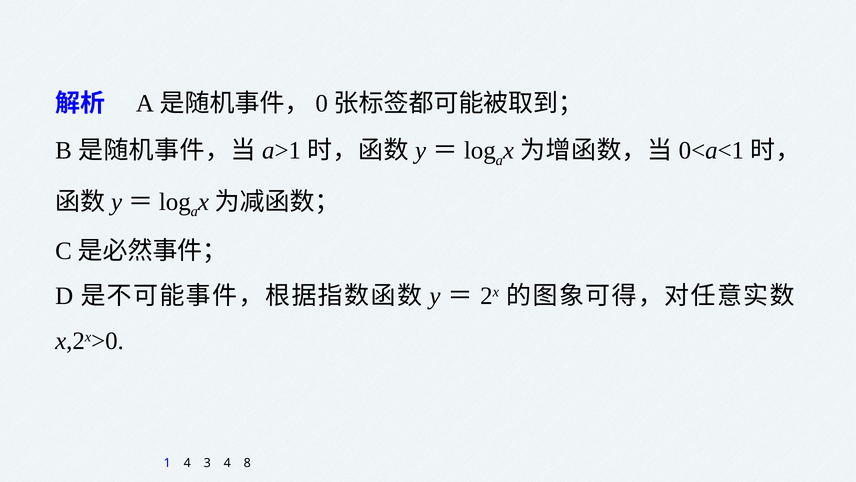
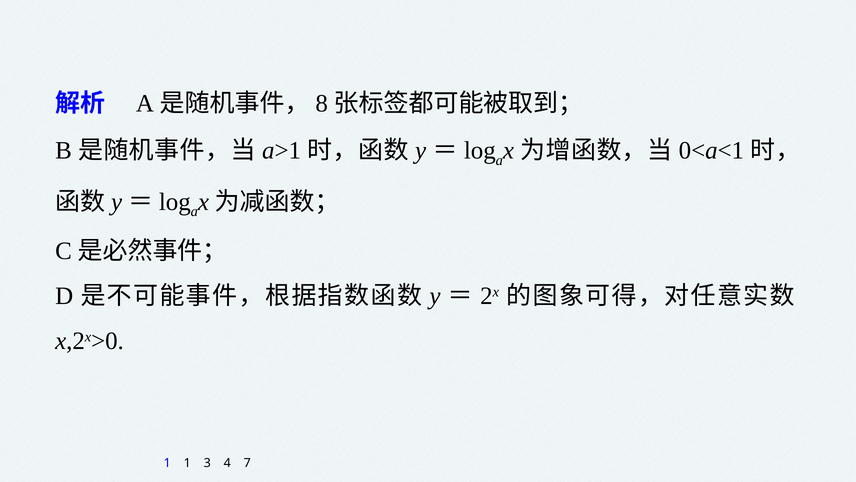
0: 0 -> 8 (322, 104)
1 4: 4 -> 1 (187, 463)
8: 8 -> 7 (247, 463)
